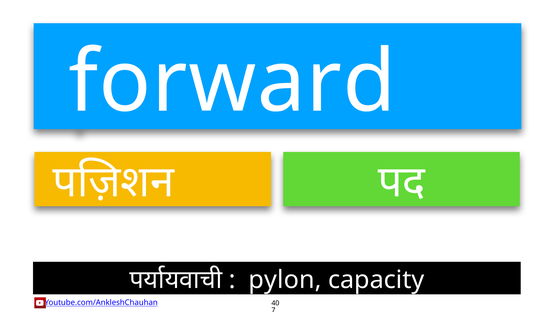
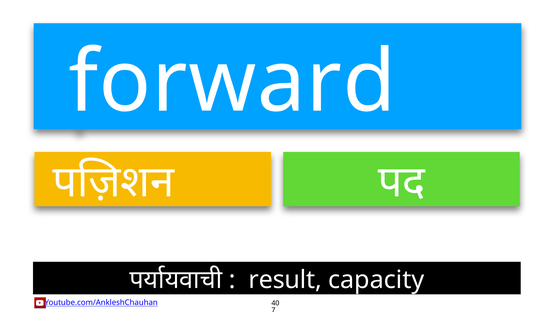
pylon: pylon -> result (285, 280)
